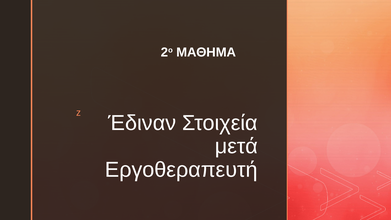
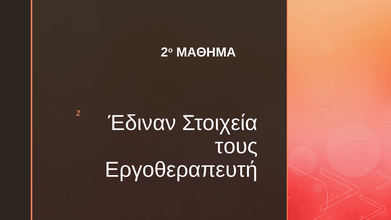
μετά: μετά -> τους (236, 146)
